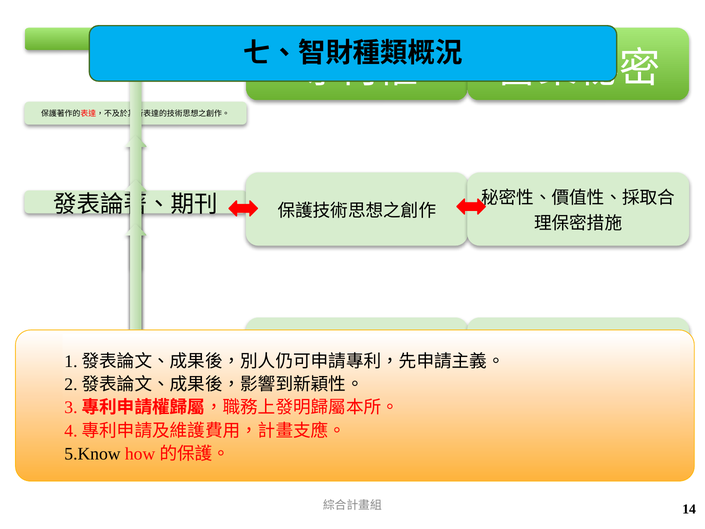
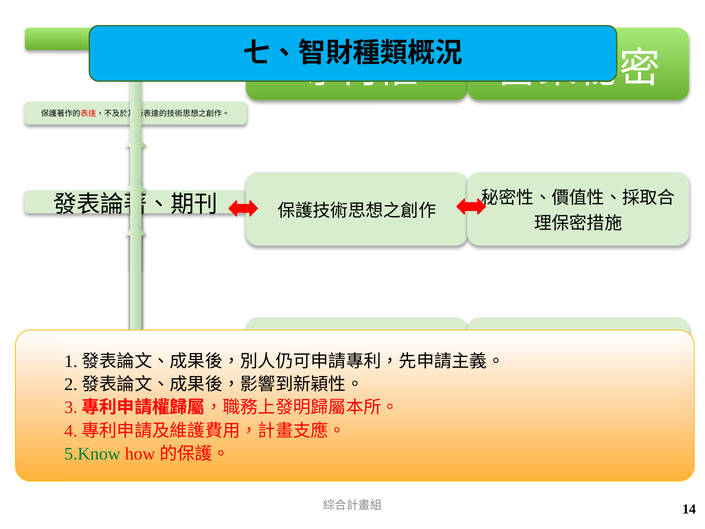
5.Know colour: black -> green (92, 454)
